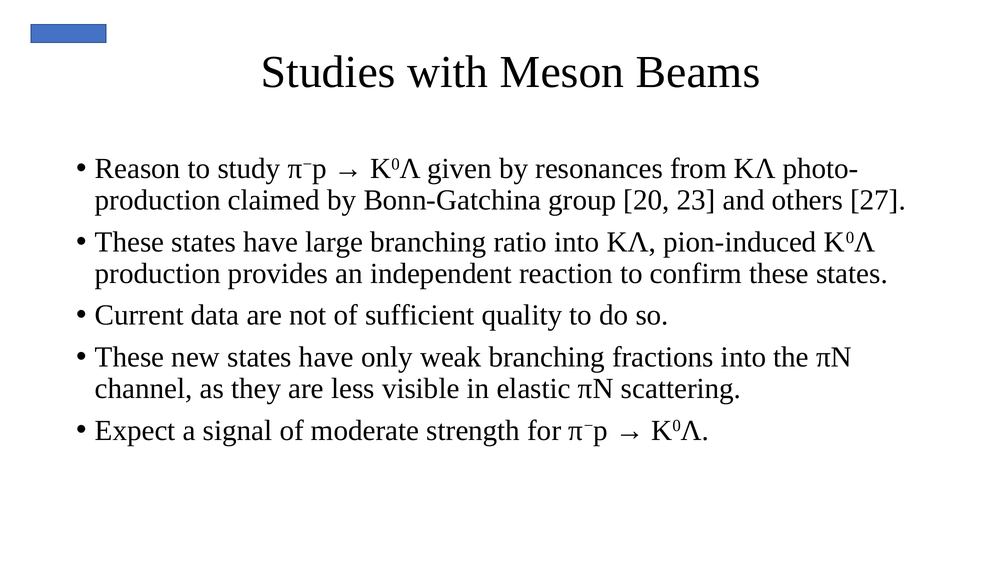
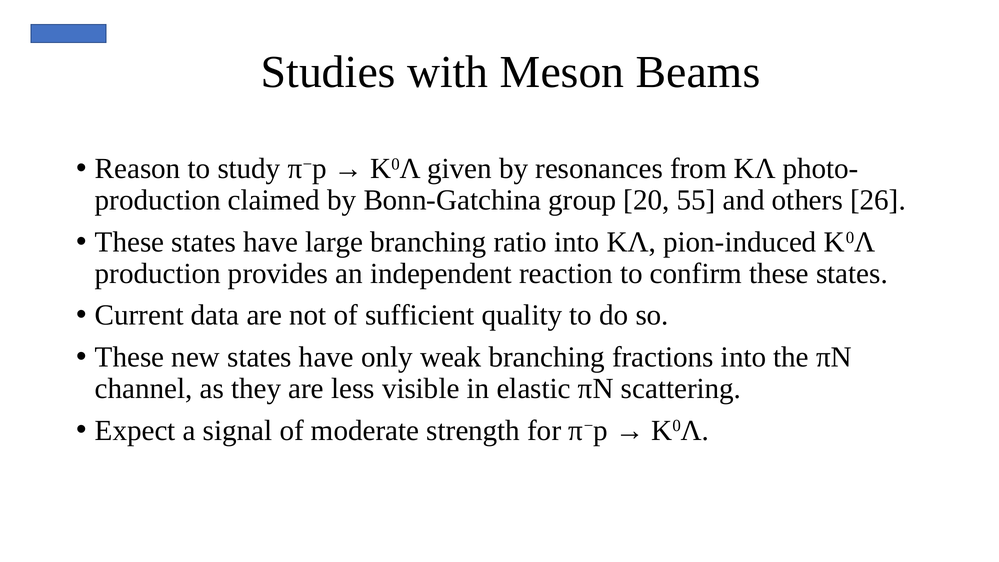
23: 23 -> 55 (696, 200)
27: 27 -> 26 (878, 200)
